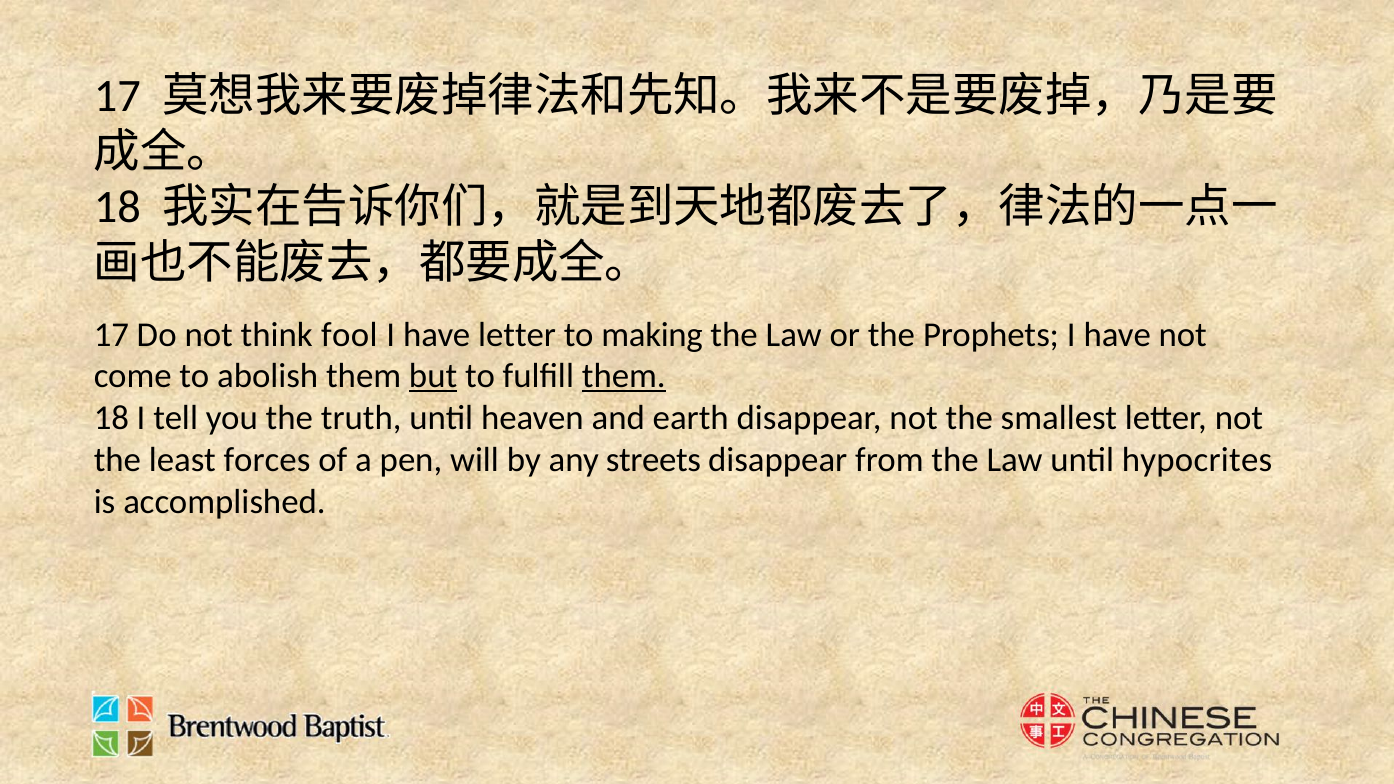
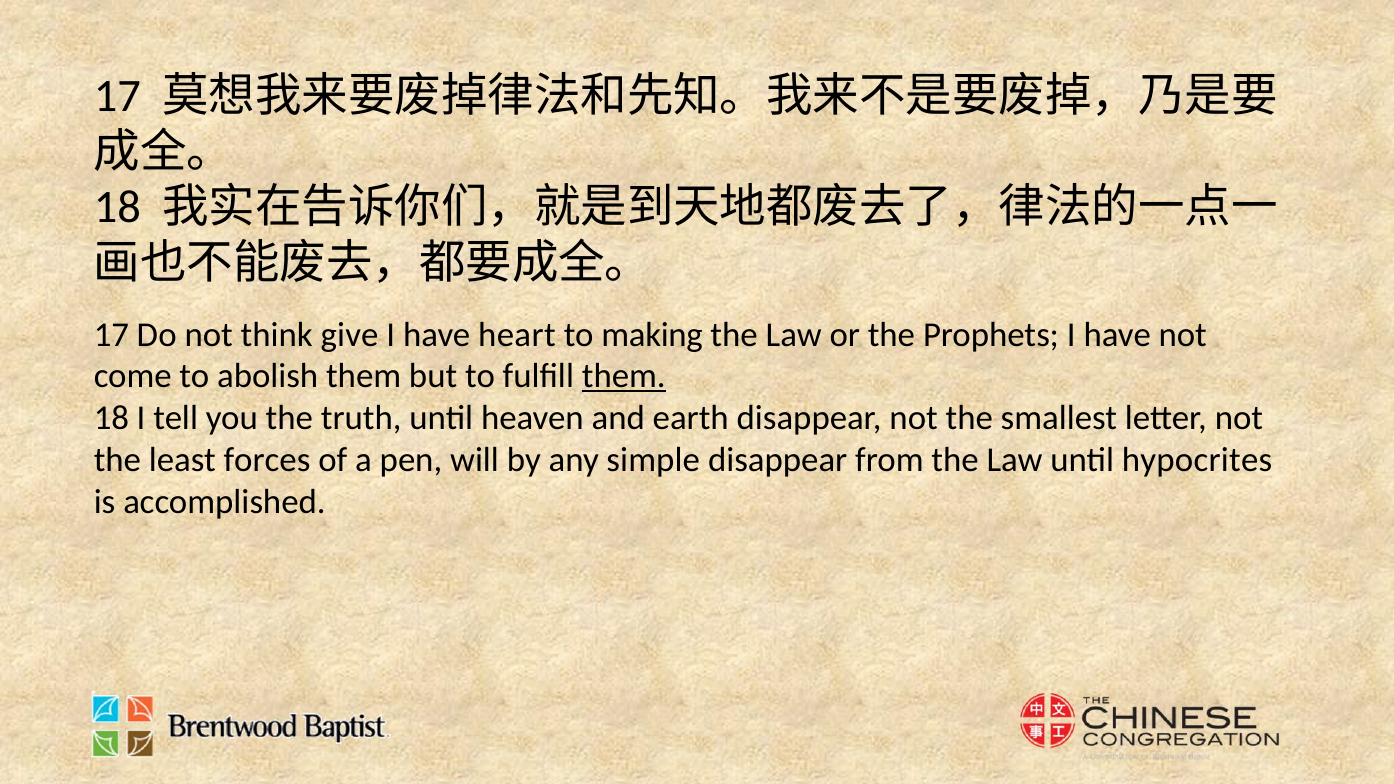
fool: fool -> give (350, 335)
have letter: letter -> heart (517, 335)
but underline: present -> none (433, 376)
streets: streets -> simple (653, 460)
